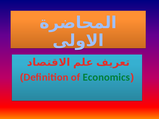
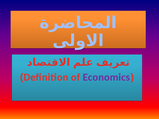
Economics colour: green -> purple (106, 77)
